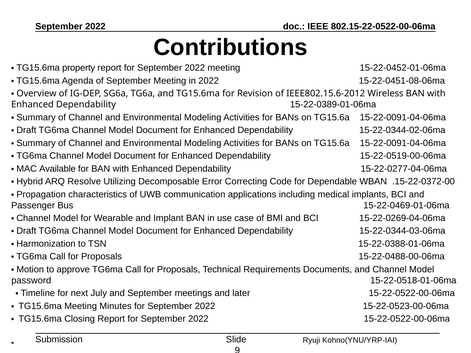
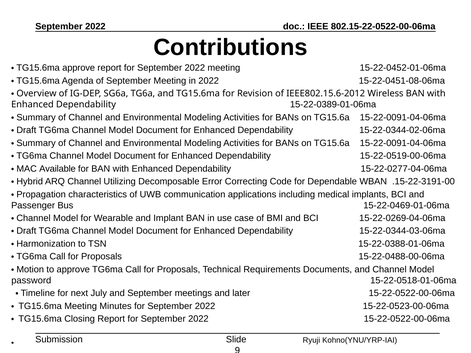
property: property -> approve (79, 68)
ARQ Resolve: Resolve -> Channel (84, 182)
.15-22-0372-00: .15-22-0372-00 -> .15-22-3191-00 (423, 182)
